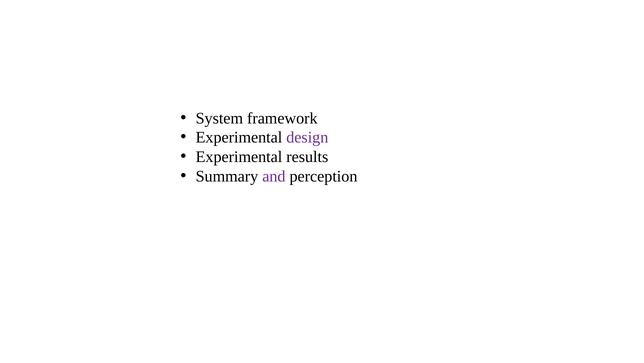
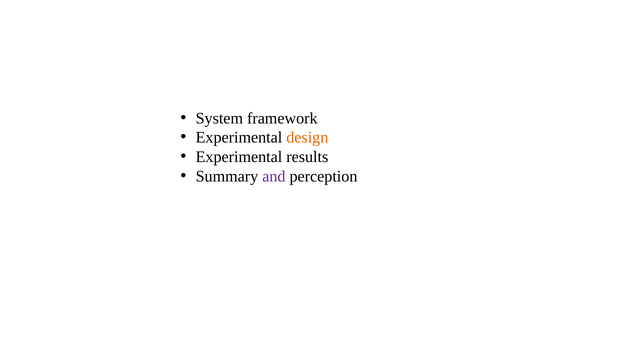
design colour: purple -> orange (307, 137)
